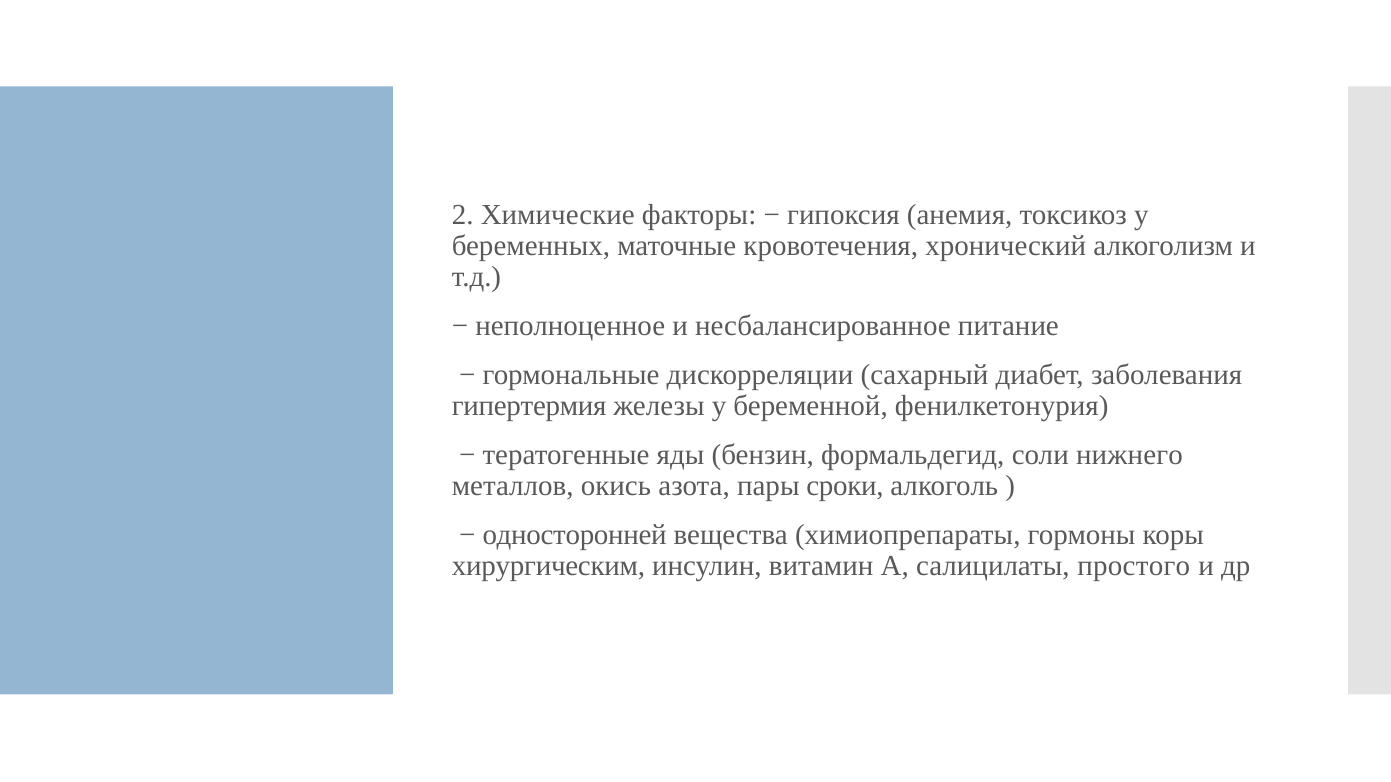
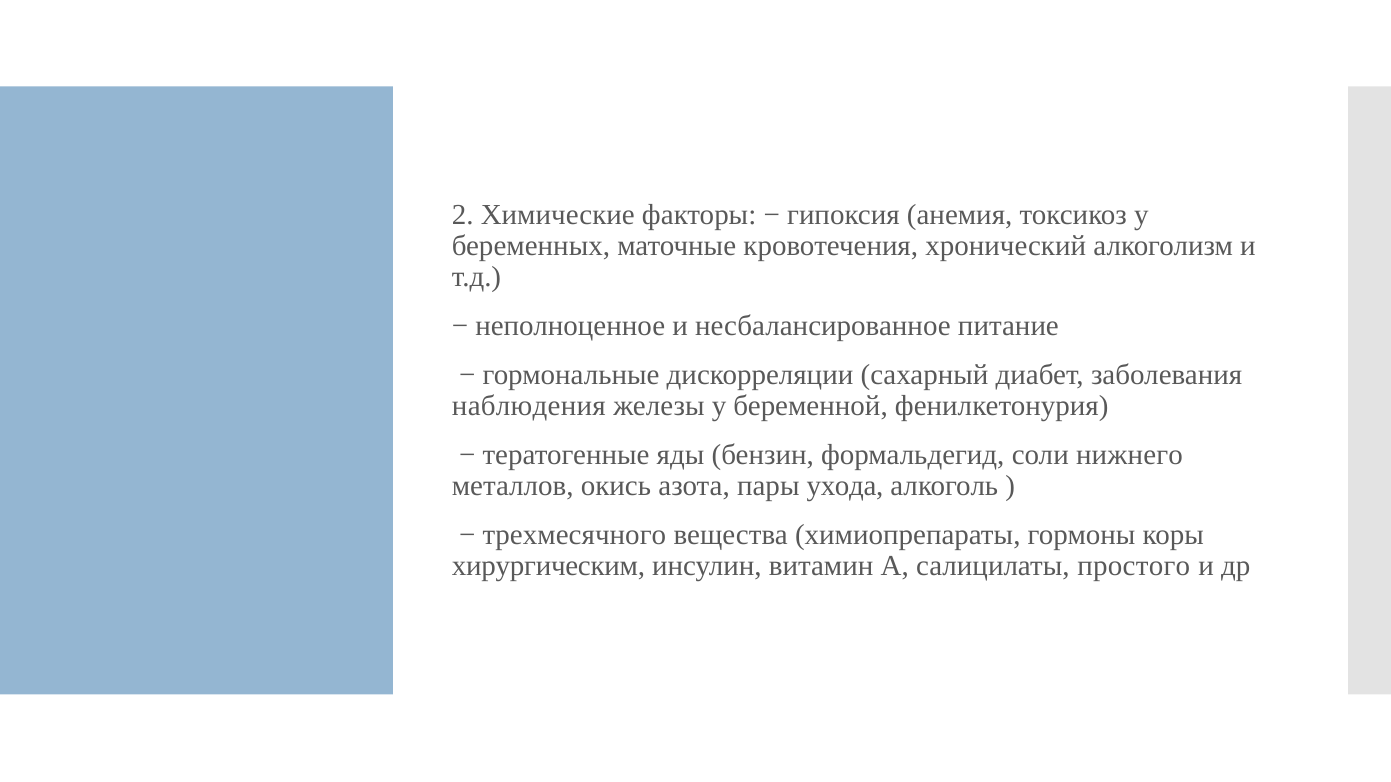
гипертермия: гипертермия -> наблюдения (529, 406)
сроки: сроки -> ухода (845, 486)
односторонней: односторонней -> трехмесячного (574, 535)
